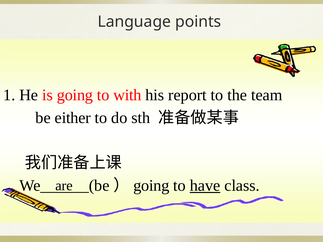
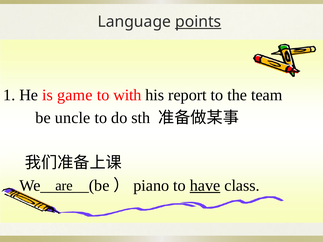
points underline: none -> present (198, 22)
is going: going -> game (75, 95)
either: either -> uncle (73, 118)
going: going -> piano (151, 186)
